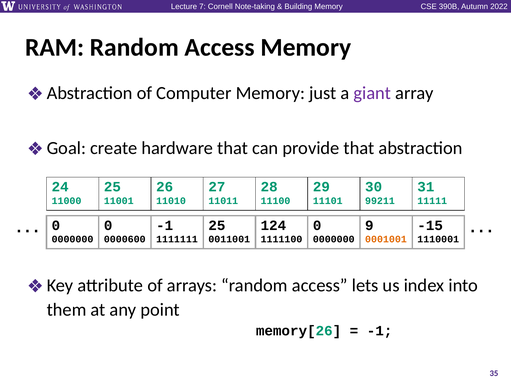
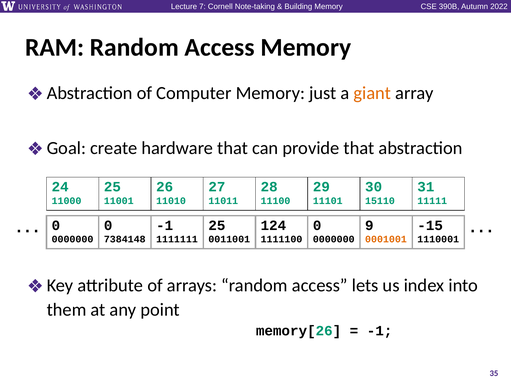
giant colour: purple -> orange (372, 93)
99211: 99211 -> 15110 (380, 201)
0000600: 0000600 -> 7384148 (125, 239)
